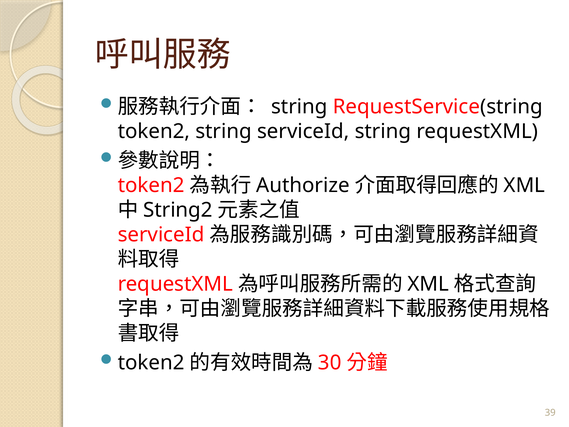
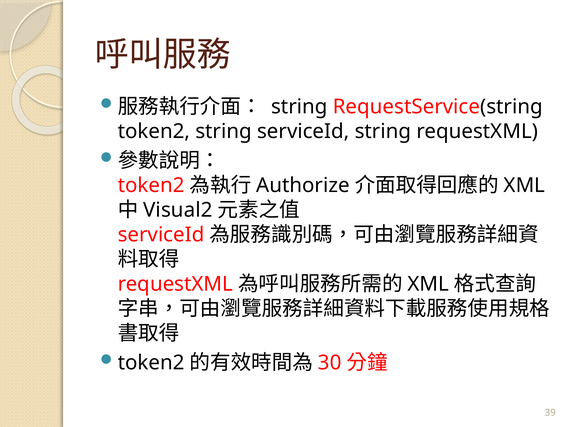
String2: String2 -> Visual2 (178, 210)
